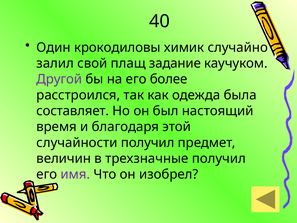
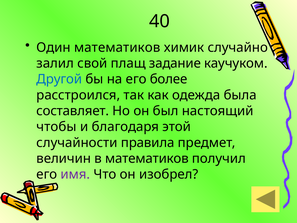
Один крокодиловы: крокодиловы -> математиков (117, 47)
Другой colour: purple -> blue (59, 79)
время: время -> чтобы (56, 127)
случайности получил: получил -> правила (148, 143)
в трехзначные: трехзначные -> математиков (147, 158)
